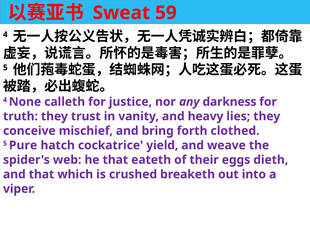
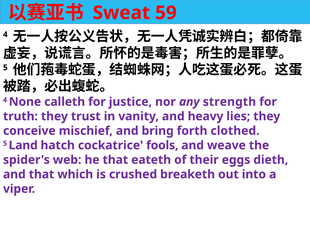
darkness: darkness -> strength (229, 102)
Pure: Pure -> Land (23, 145)
yield: yield -> fools (162, 145)
